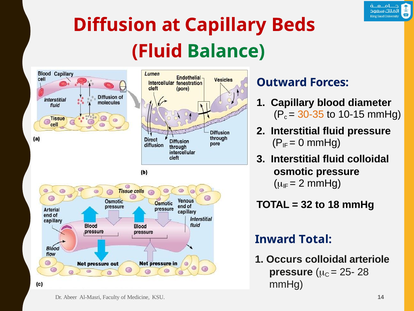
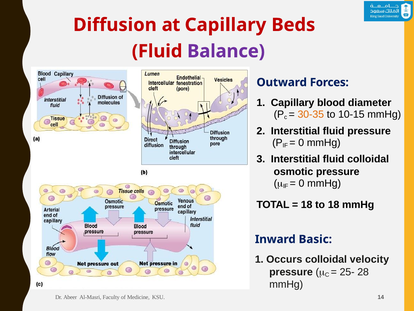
Balance colour: green -> purple (226, 51)
2: 2 -> 0 (301, 183)
32: 32 -> 18 (307, 204)
Inward Total: Total -> Basic (315, 239)
arteriole: arteriole -> velocity (369, 259)
